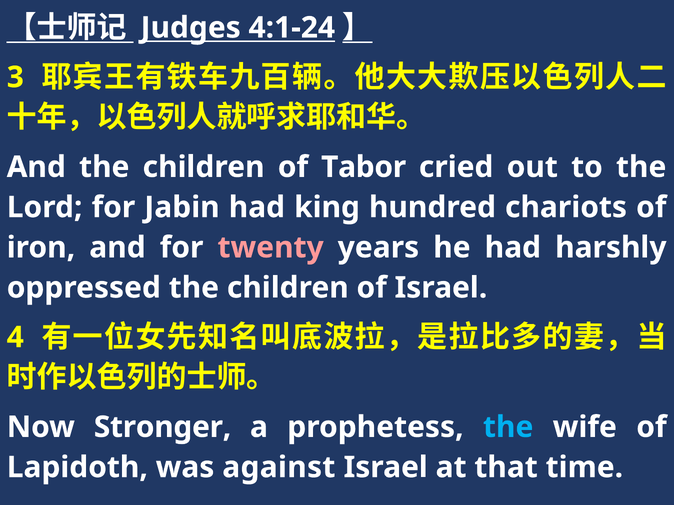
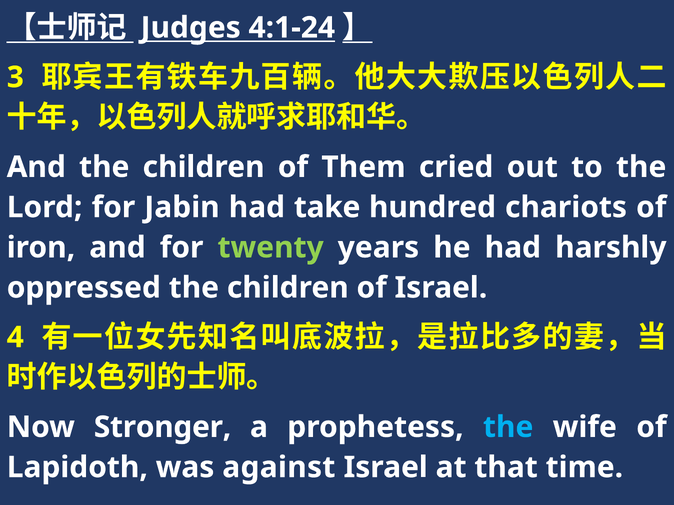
Tabor: Tabor -> Them (363, 167)
king: king -> take (327, 207)
twenty colour: pink -> light green (271, 248)
